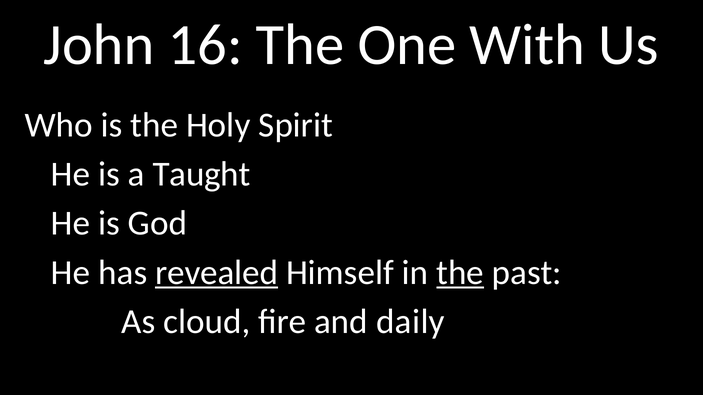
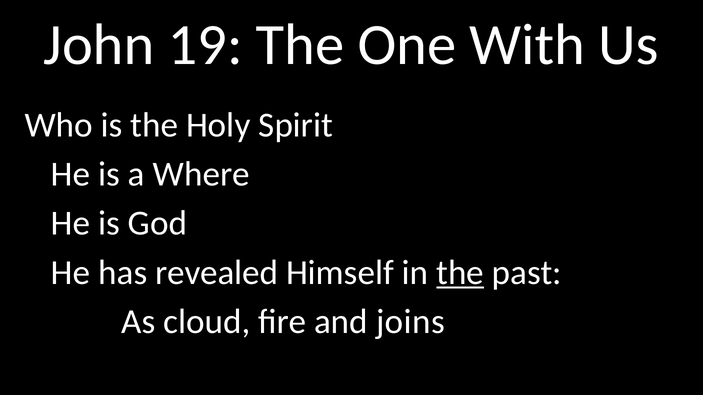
16: 16 -> 19 (205, 45)
Taught: Taught -> Where (201, 174)
revealed underline: present -> none (217, 273)
daily: daily -> joins (410, 322)
